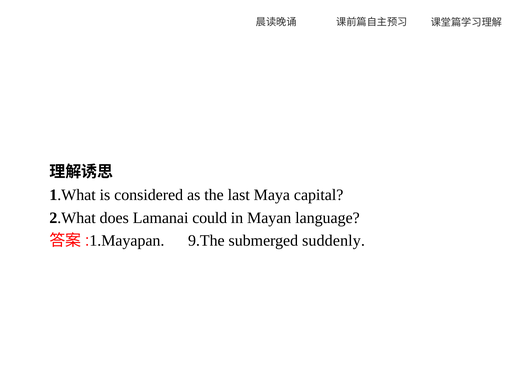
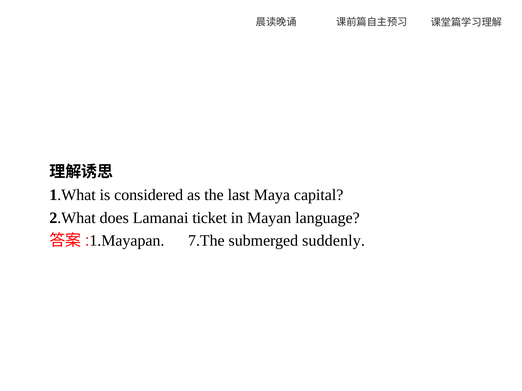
could: could -> ticket (210, 218)
9.The: 9.The -> 7.The (206, 241)
